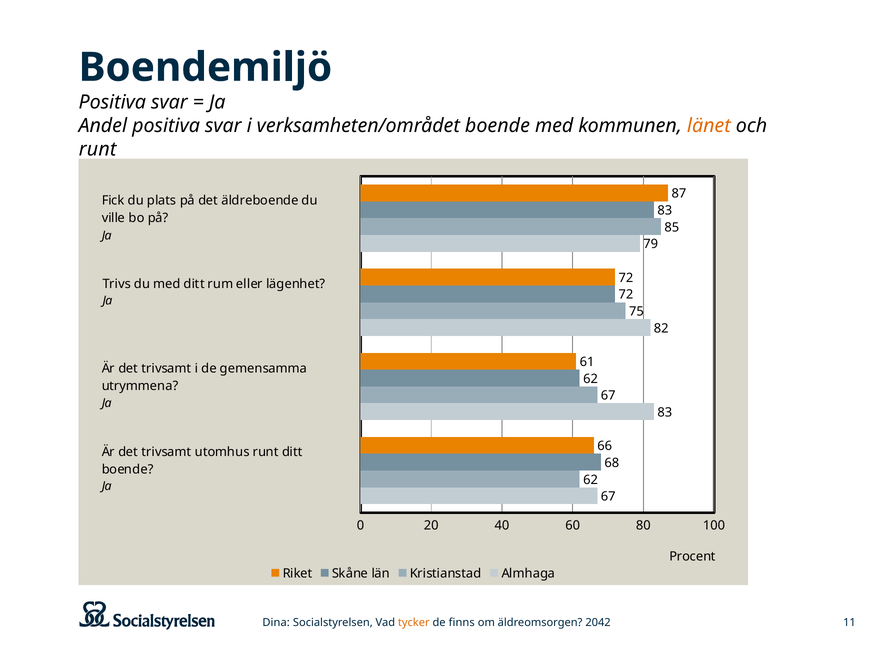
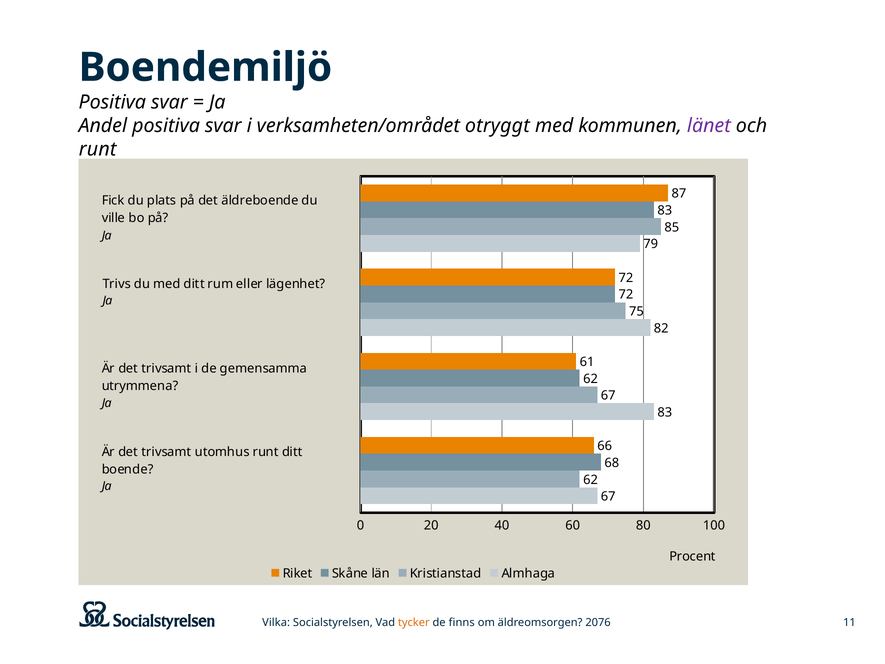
verksamheten/området boende: boende -> otryggt (497, 126)
länet colour: orange -> purple (709, 126)
Dina: Dina -> Vilka (276, 622)
2042: 2042 -> 2076 (598, 622)
